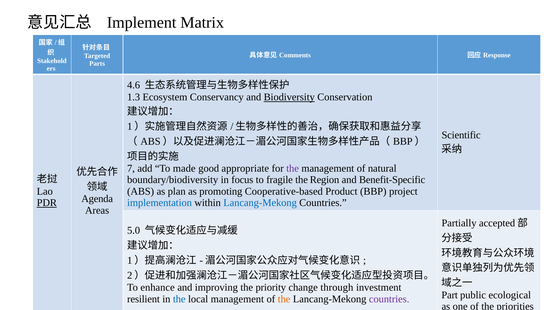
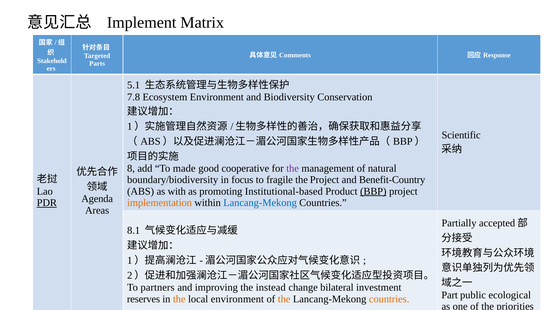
4.6: 4.6 -> 5.1 (134, 85)
1.3: 1.3 -> 7.8 (134, 97)
Ecosystem Conservancy: Conservancy -> Environment (217, 97)
Biodiversity underline: present -> none (289, 97)
7: 7 -> 8 (131, 168)
appropriate: appropriate -> cooperative (245, 168)
the Region: Region -> Project (325, 180)
Benefit-Specific: Benefit-Specific -> Benefit-Country (392, 180)
plan: plan -> with (177, 191)
Cooperative-based: Cooperative-based -> Institutional-based (284, 191)
BBP underline: none -> present (373, 191)
implementation colour: blue -> orange (160, 203)
5.0: 5.0 -> 8.1 (134, 230)
enhance: enhance -> partners (158, 288)
priority: priority -> instead (271, 288)
through: through -> bilateral (337, 288)
resilient: resilient -> reserves (144, 299)
the colour: blue -> orange (179, 299)
local management: management -> environment (237, 299)
countries colour: purple -> orange (389, 299)
